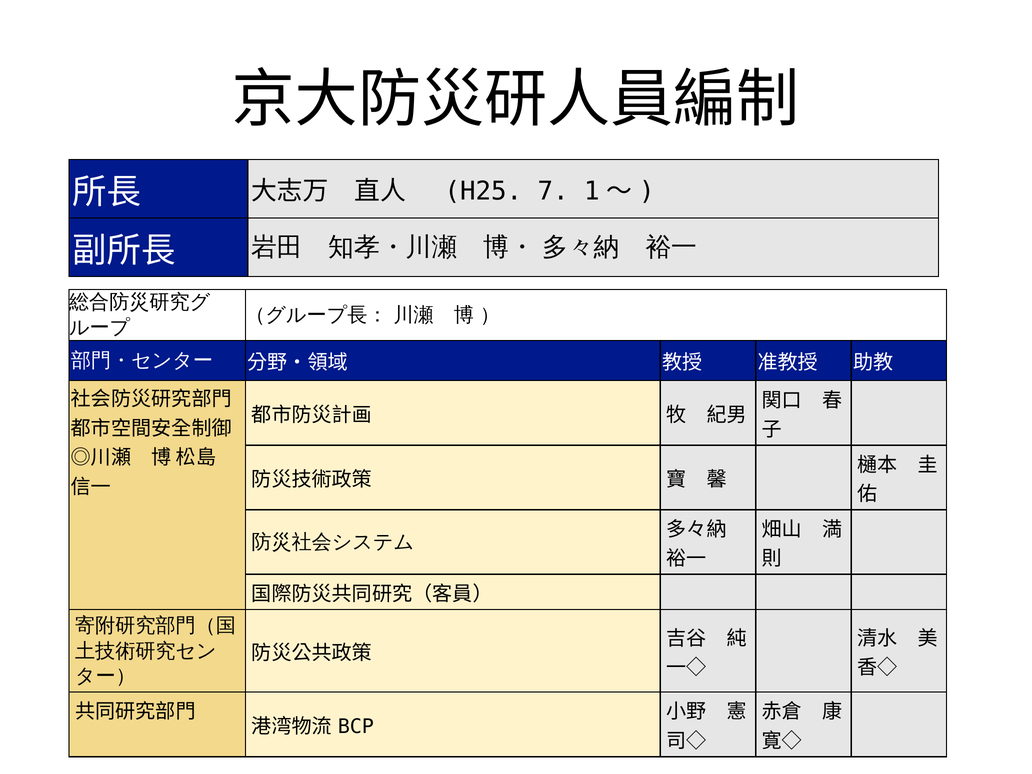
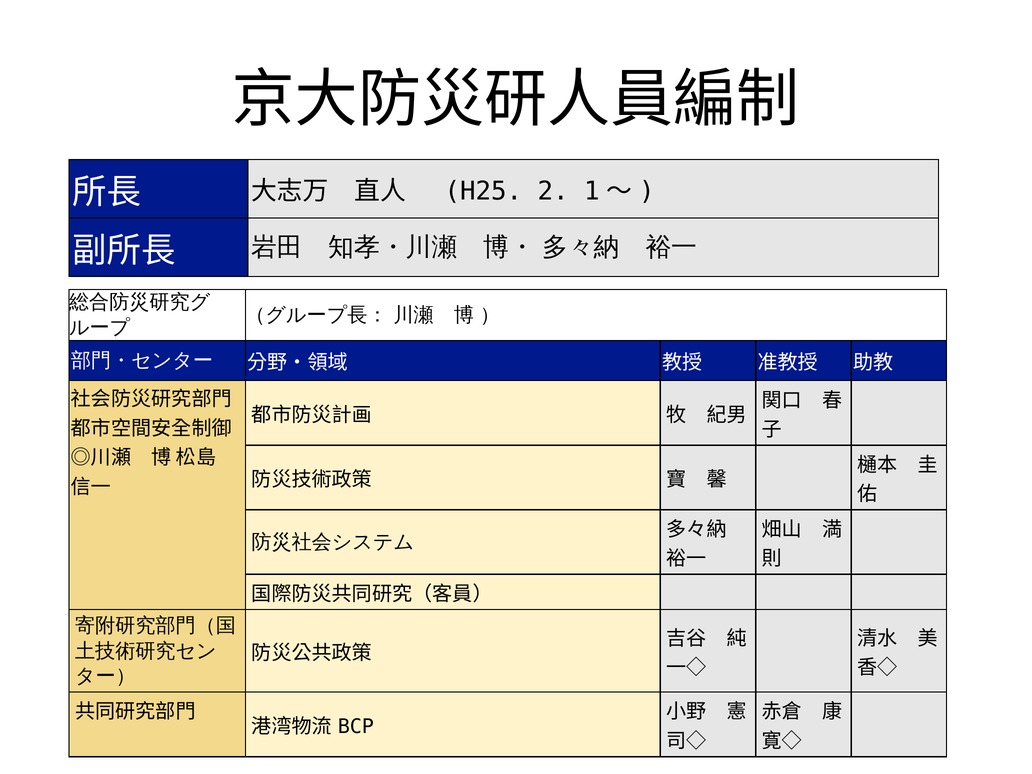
7: 7 -> 2 (553, 191)
